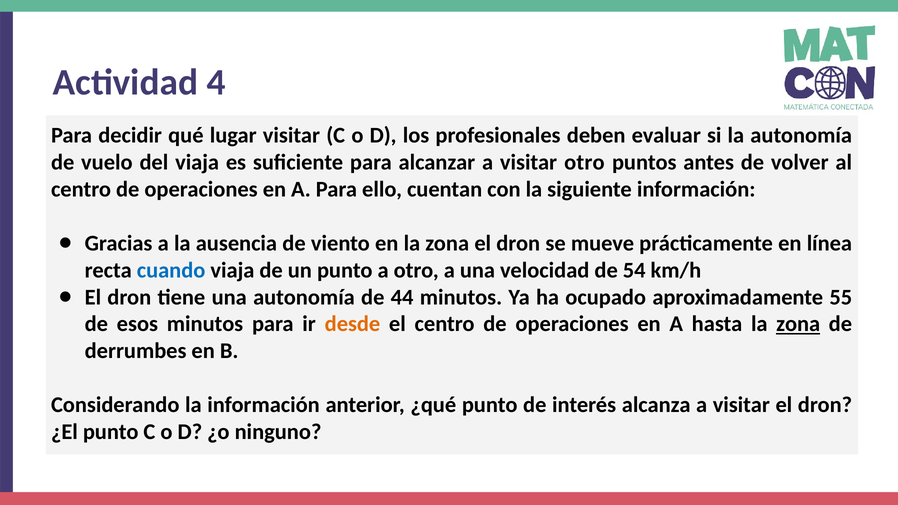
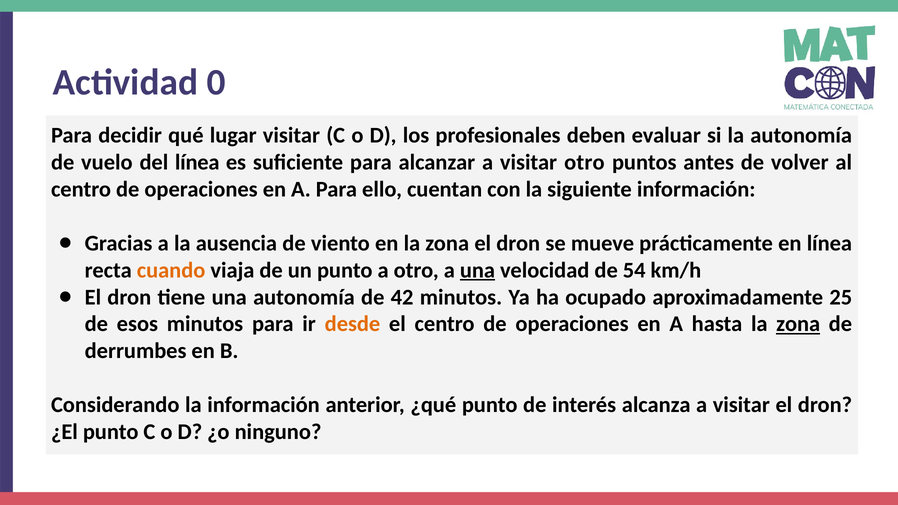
4: 4 -> 0 (216, 82)
del viaja: viaja -> línea (197, 163)
cuando colour: blue -> orange (171, 270)
una underline: none -> present (477, 270)
44: 44 -> 42 (402, 297)
55: 55 -> 25 (841, 297)
